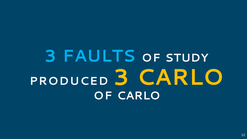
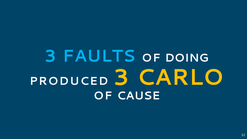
STUDY: STUDY -> DOING (187, 58)
OF CARLO: CARLO -> CAUSE (138, 96)
